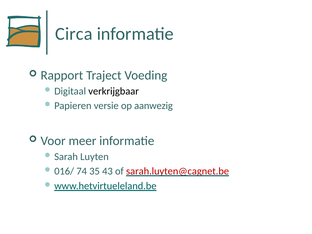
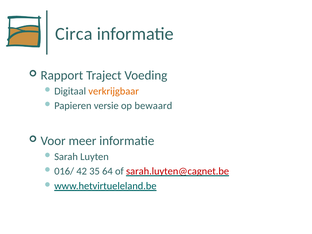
verkrijgbaar colour: black -> orange (114, 91)
aanwezig: aanwezig -> bewaard (153, 106)
74: 74 -> 42 (82, 171)
43: 43 -> 64 (107, 171)
